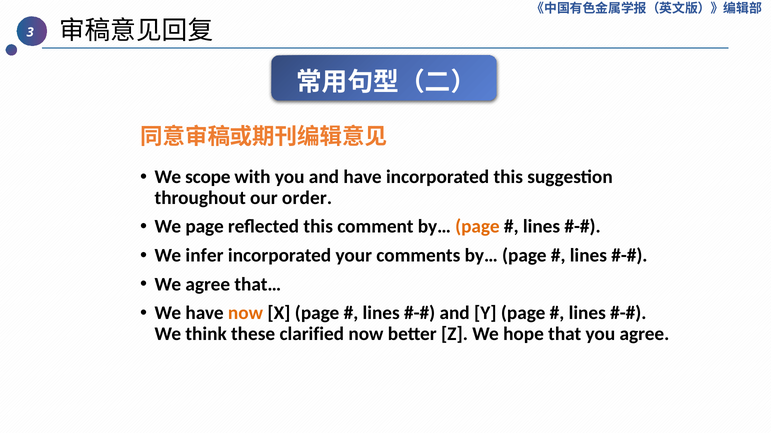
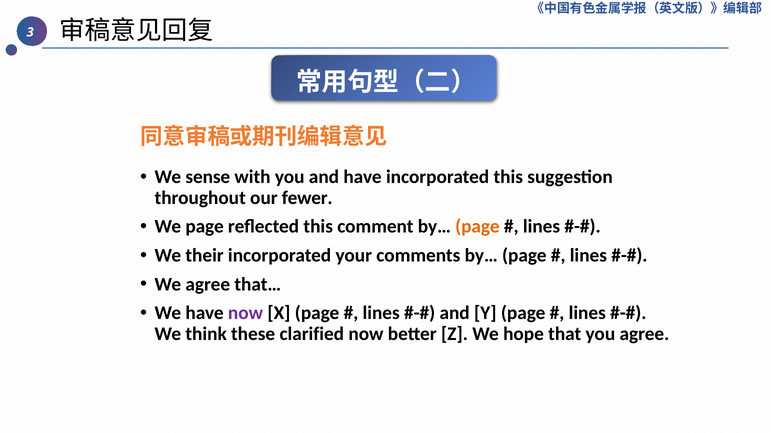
scope: scope -> sense (208, 177)
order: order -> fewer (307, 198)
infer: infer -> their (205, 256)
now colour: orange -> purple (246, 314)
